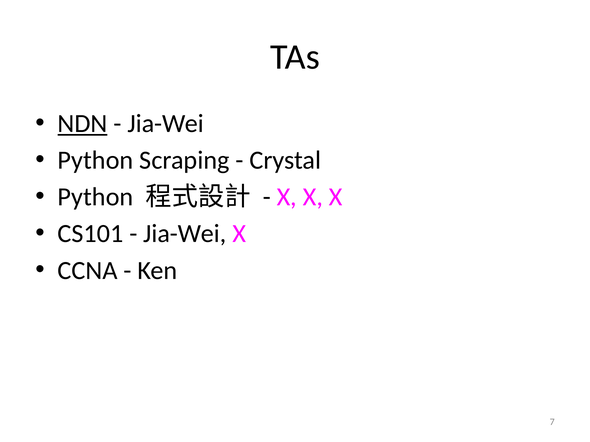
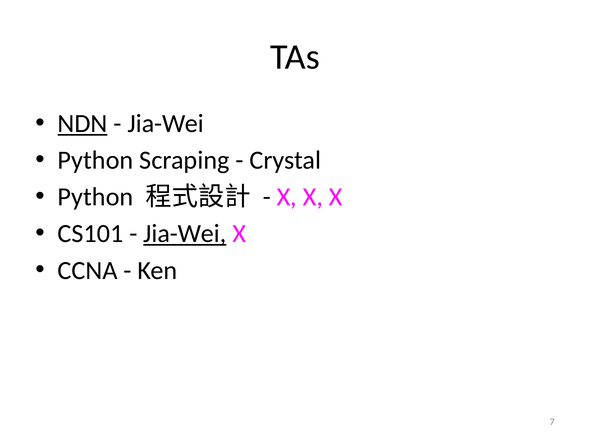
Jia-Wei underline: none -> present (185, 234)
